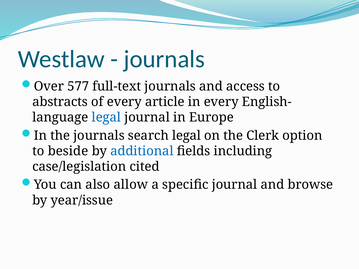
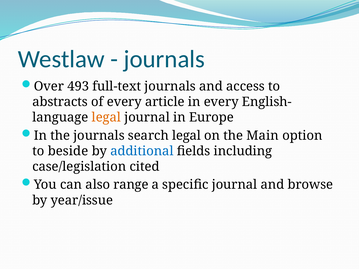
577: 577 -> 493 (78, 86)
legal colour: blue -> orange (106, 118)
Clerk: Clerk -> Main (263, 136)
allow: allow -> range (131, 185)
